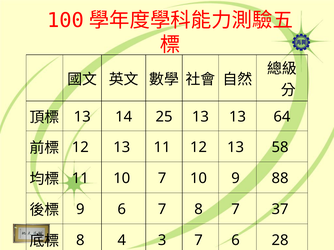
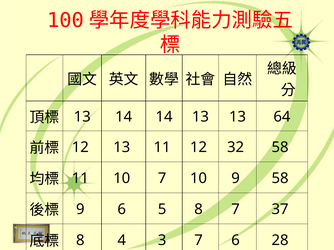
14 25: 25 -> 14 (164, 117)
11 12 13: 13 -> 32 (236, 147)
9 88: 88 -> 58 (280, 179)
6 7: 7 -> 5 (162, 210)
